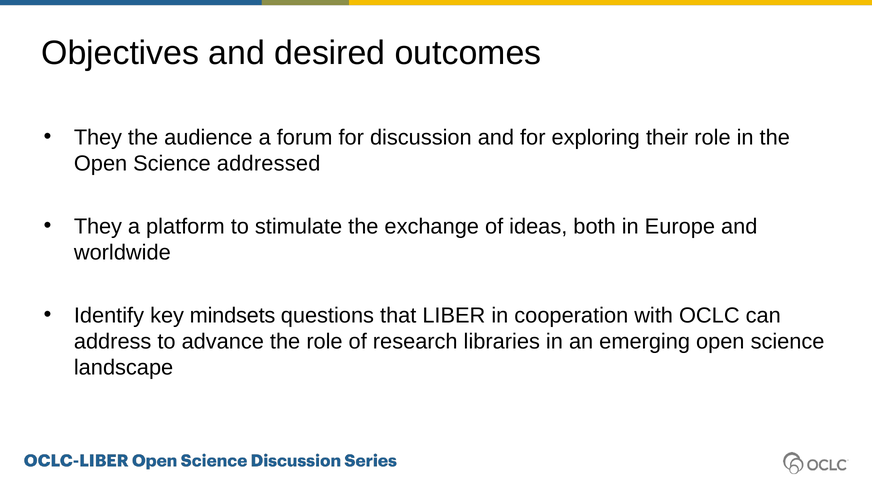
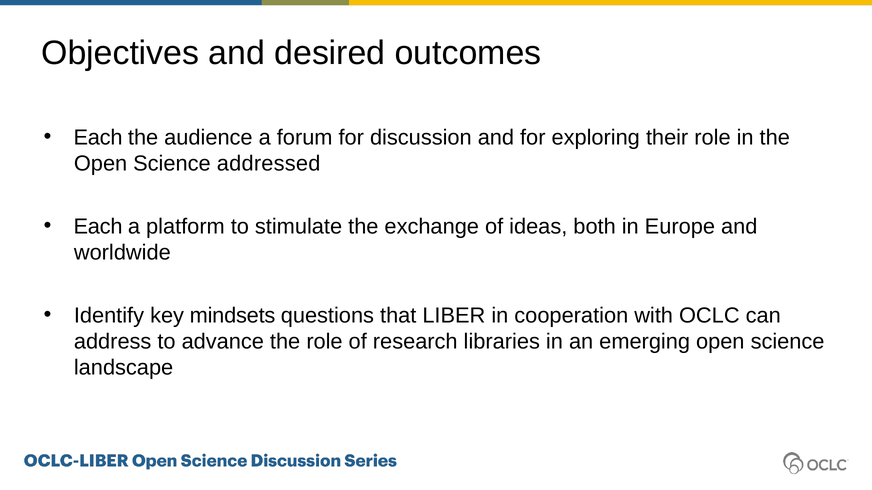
They: They -> Each (98, 137)
They: They -> Each (98, 227)
